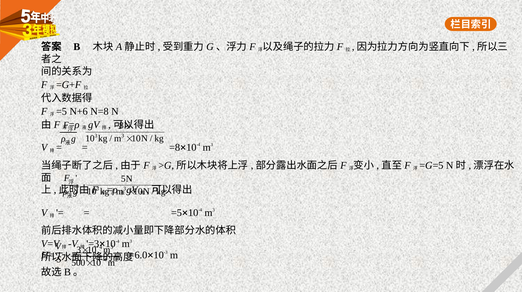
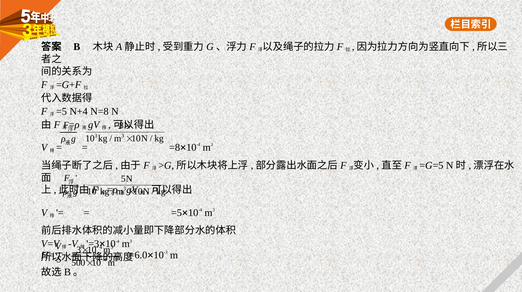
N+6: N+6 -> N+4 (79, 111)
